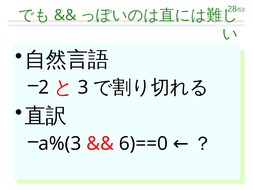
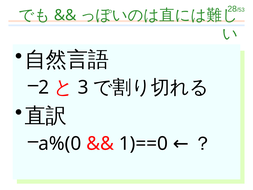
a%(3: a%(3 -> a%(0 (60, 143)
6)==0: 6)==0 -> 1)==0 (143, 143)
